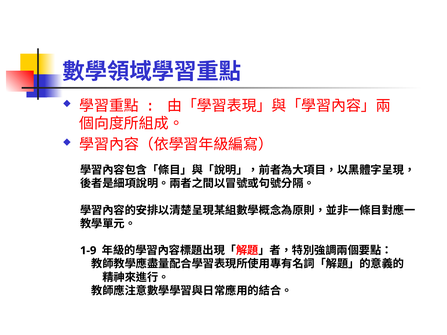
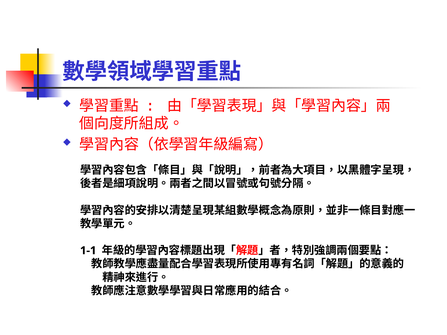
1-9: 1-9 -> 1-1 (88, 251)
